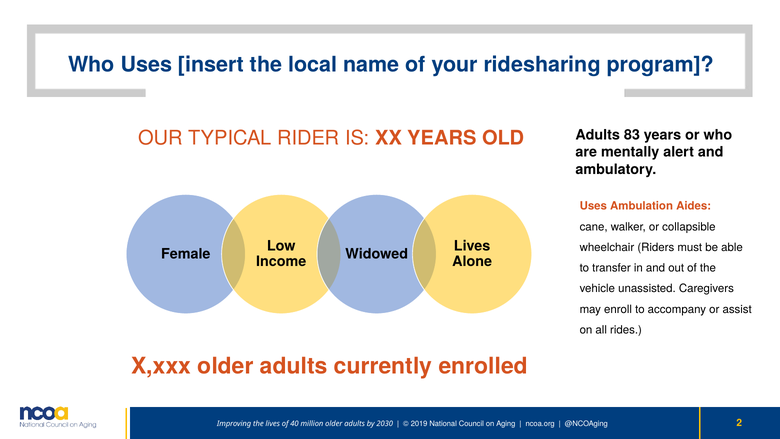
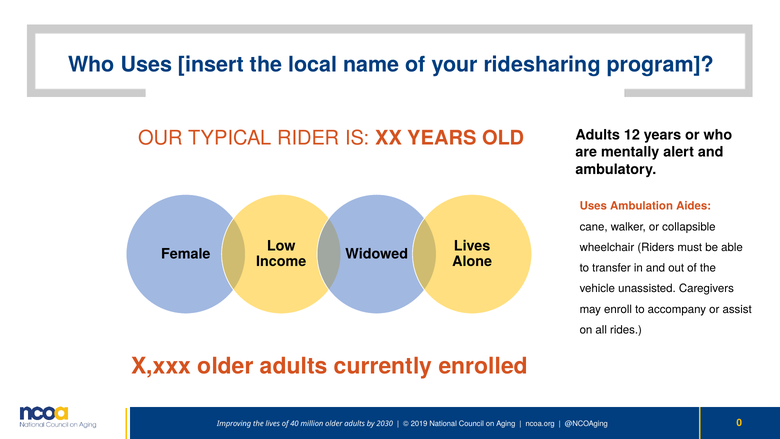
83: 83 -> 12 (632, 135)
2: 2 -> 0 (739, 423)
